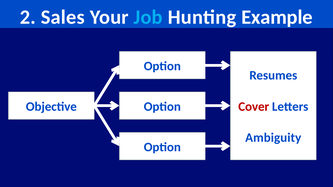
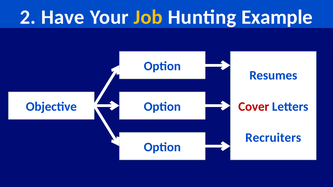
Sales: Sales -> Have (63, 17)
Job colour: light blue -> yellow (148, 17)
Ambiguity: Ambiguity -> Recruiters (273, 138)
